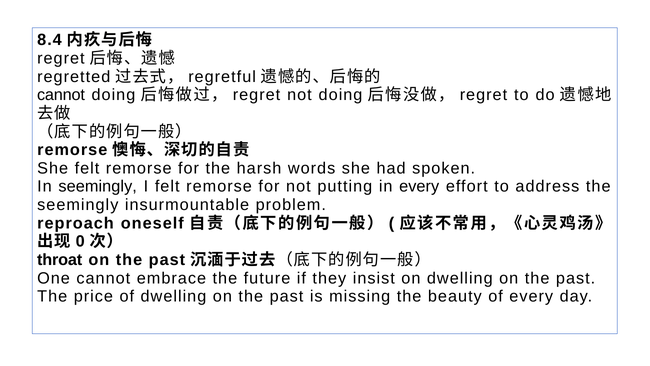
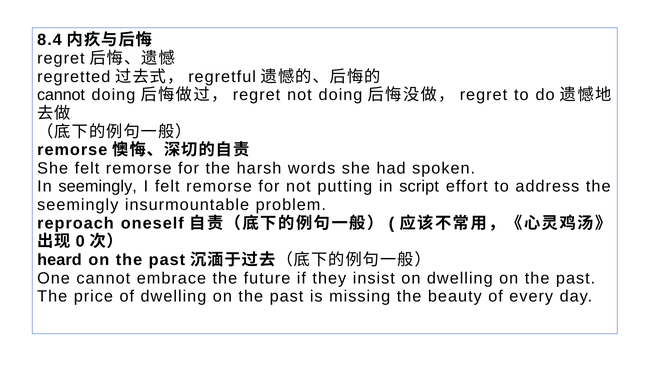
in every: every -> script (419, 186)
throat: throat -> heard (60, 260)
